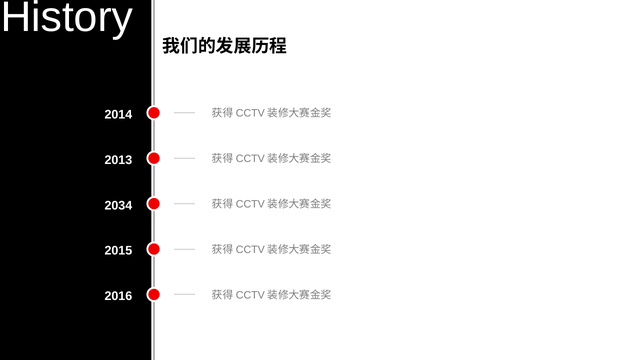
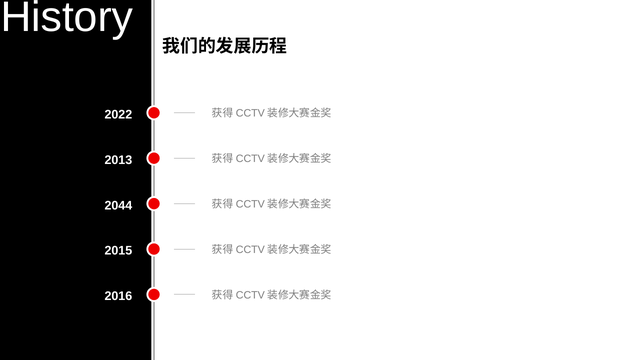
2014: 2014 -> 2022 (118, 115)
2034: 2034 -> 2044 (118, 205)
